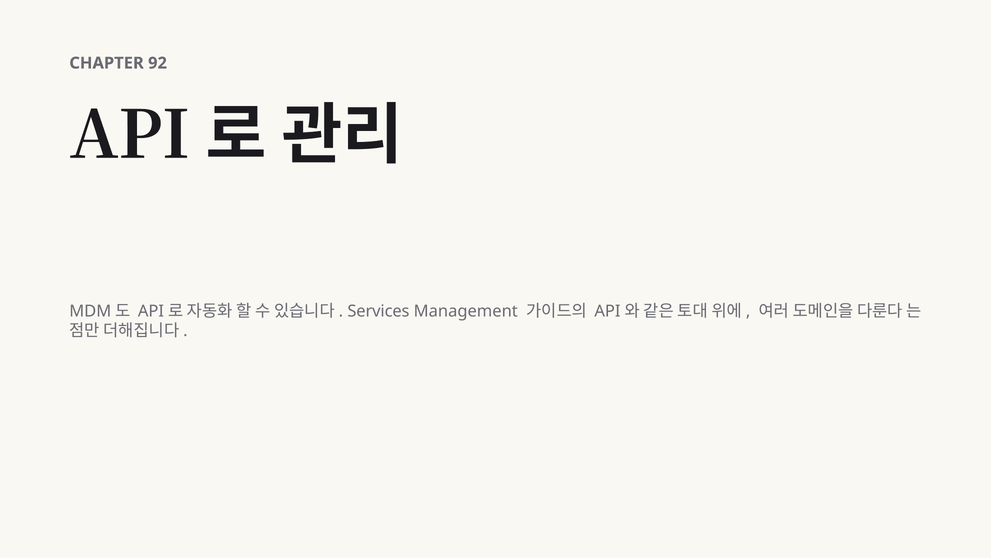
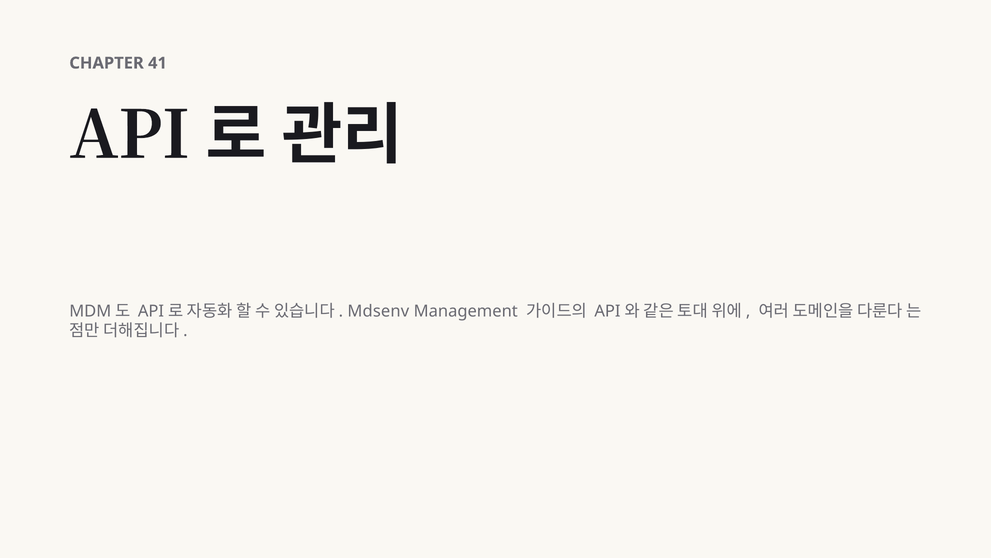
92: 92 -> 41 (158, 63)
Services: Services -> Mdsenv (378, 311)
